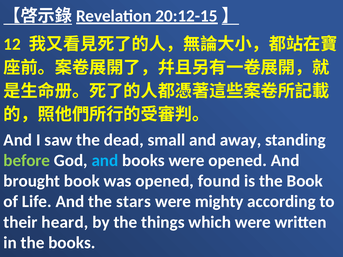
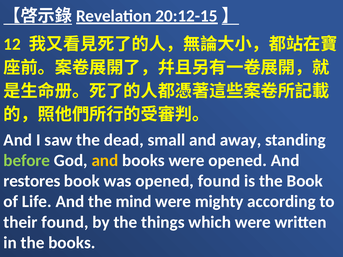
and colour: light blue -> yellow (105, 161)
brought: brought -> restores (32, 181)
stars: stars -> mind (134, 202)
their heard: heard -> found (65, 222)
